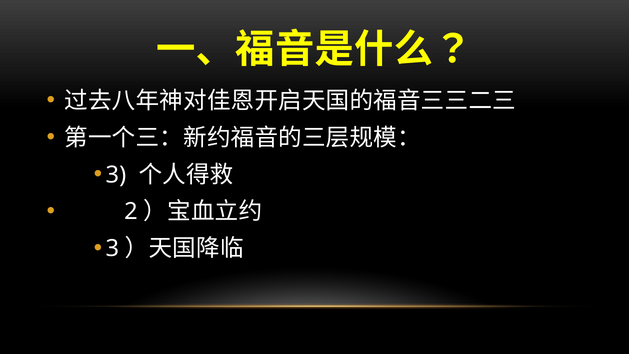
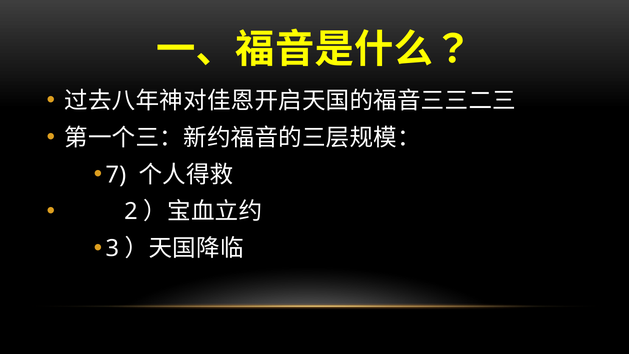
3: 3 -> 7 (116, 175)
